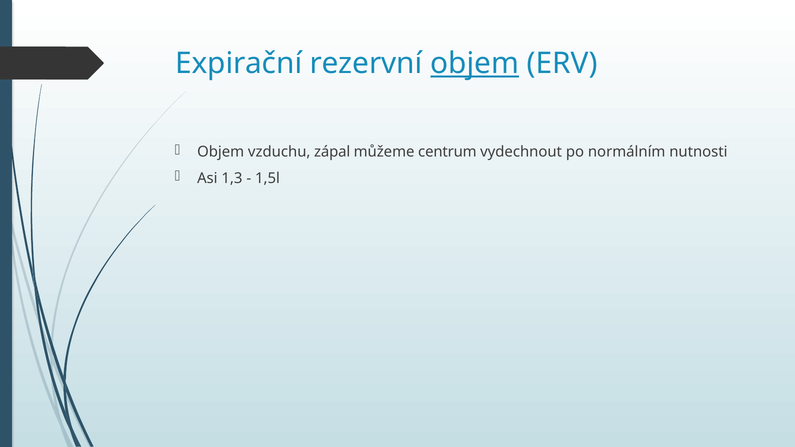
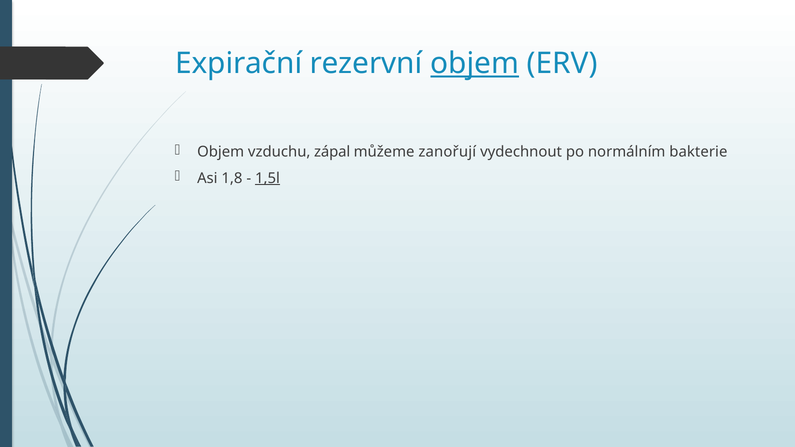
centrum: centrum -> zanořují (447, 152)
nutnosti: nutnosti -> bakterie (698, 152)
1,3: 1,3 -> 1,8 (232, 178)
1,5l underline: none -> present (267, 178)
